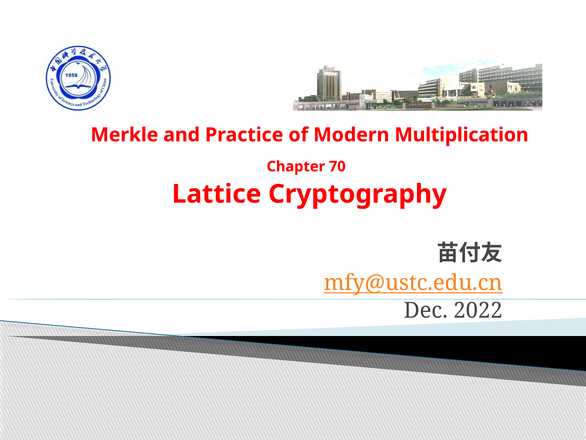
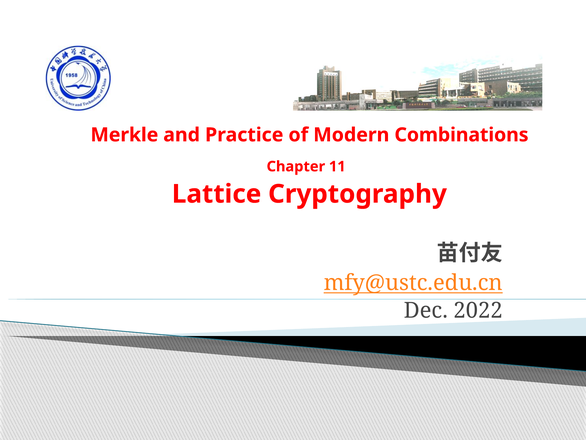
Multiplication: Multiplication -> Combinations (461, 135)
70: 70 -> 11 (337, 166)
